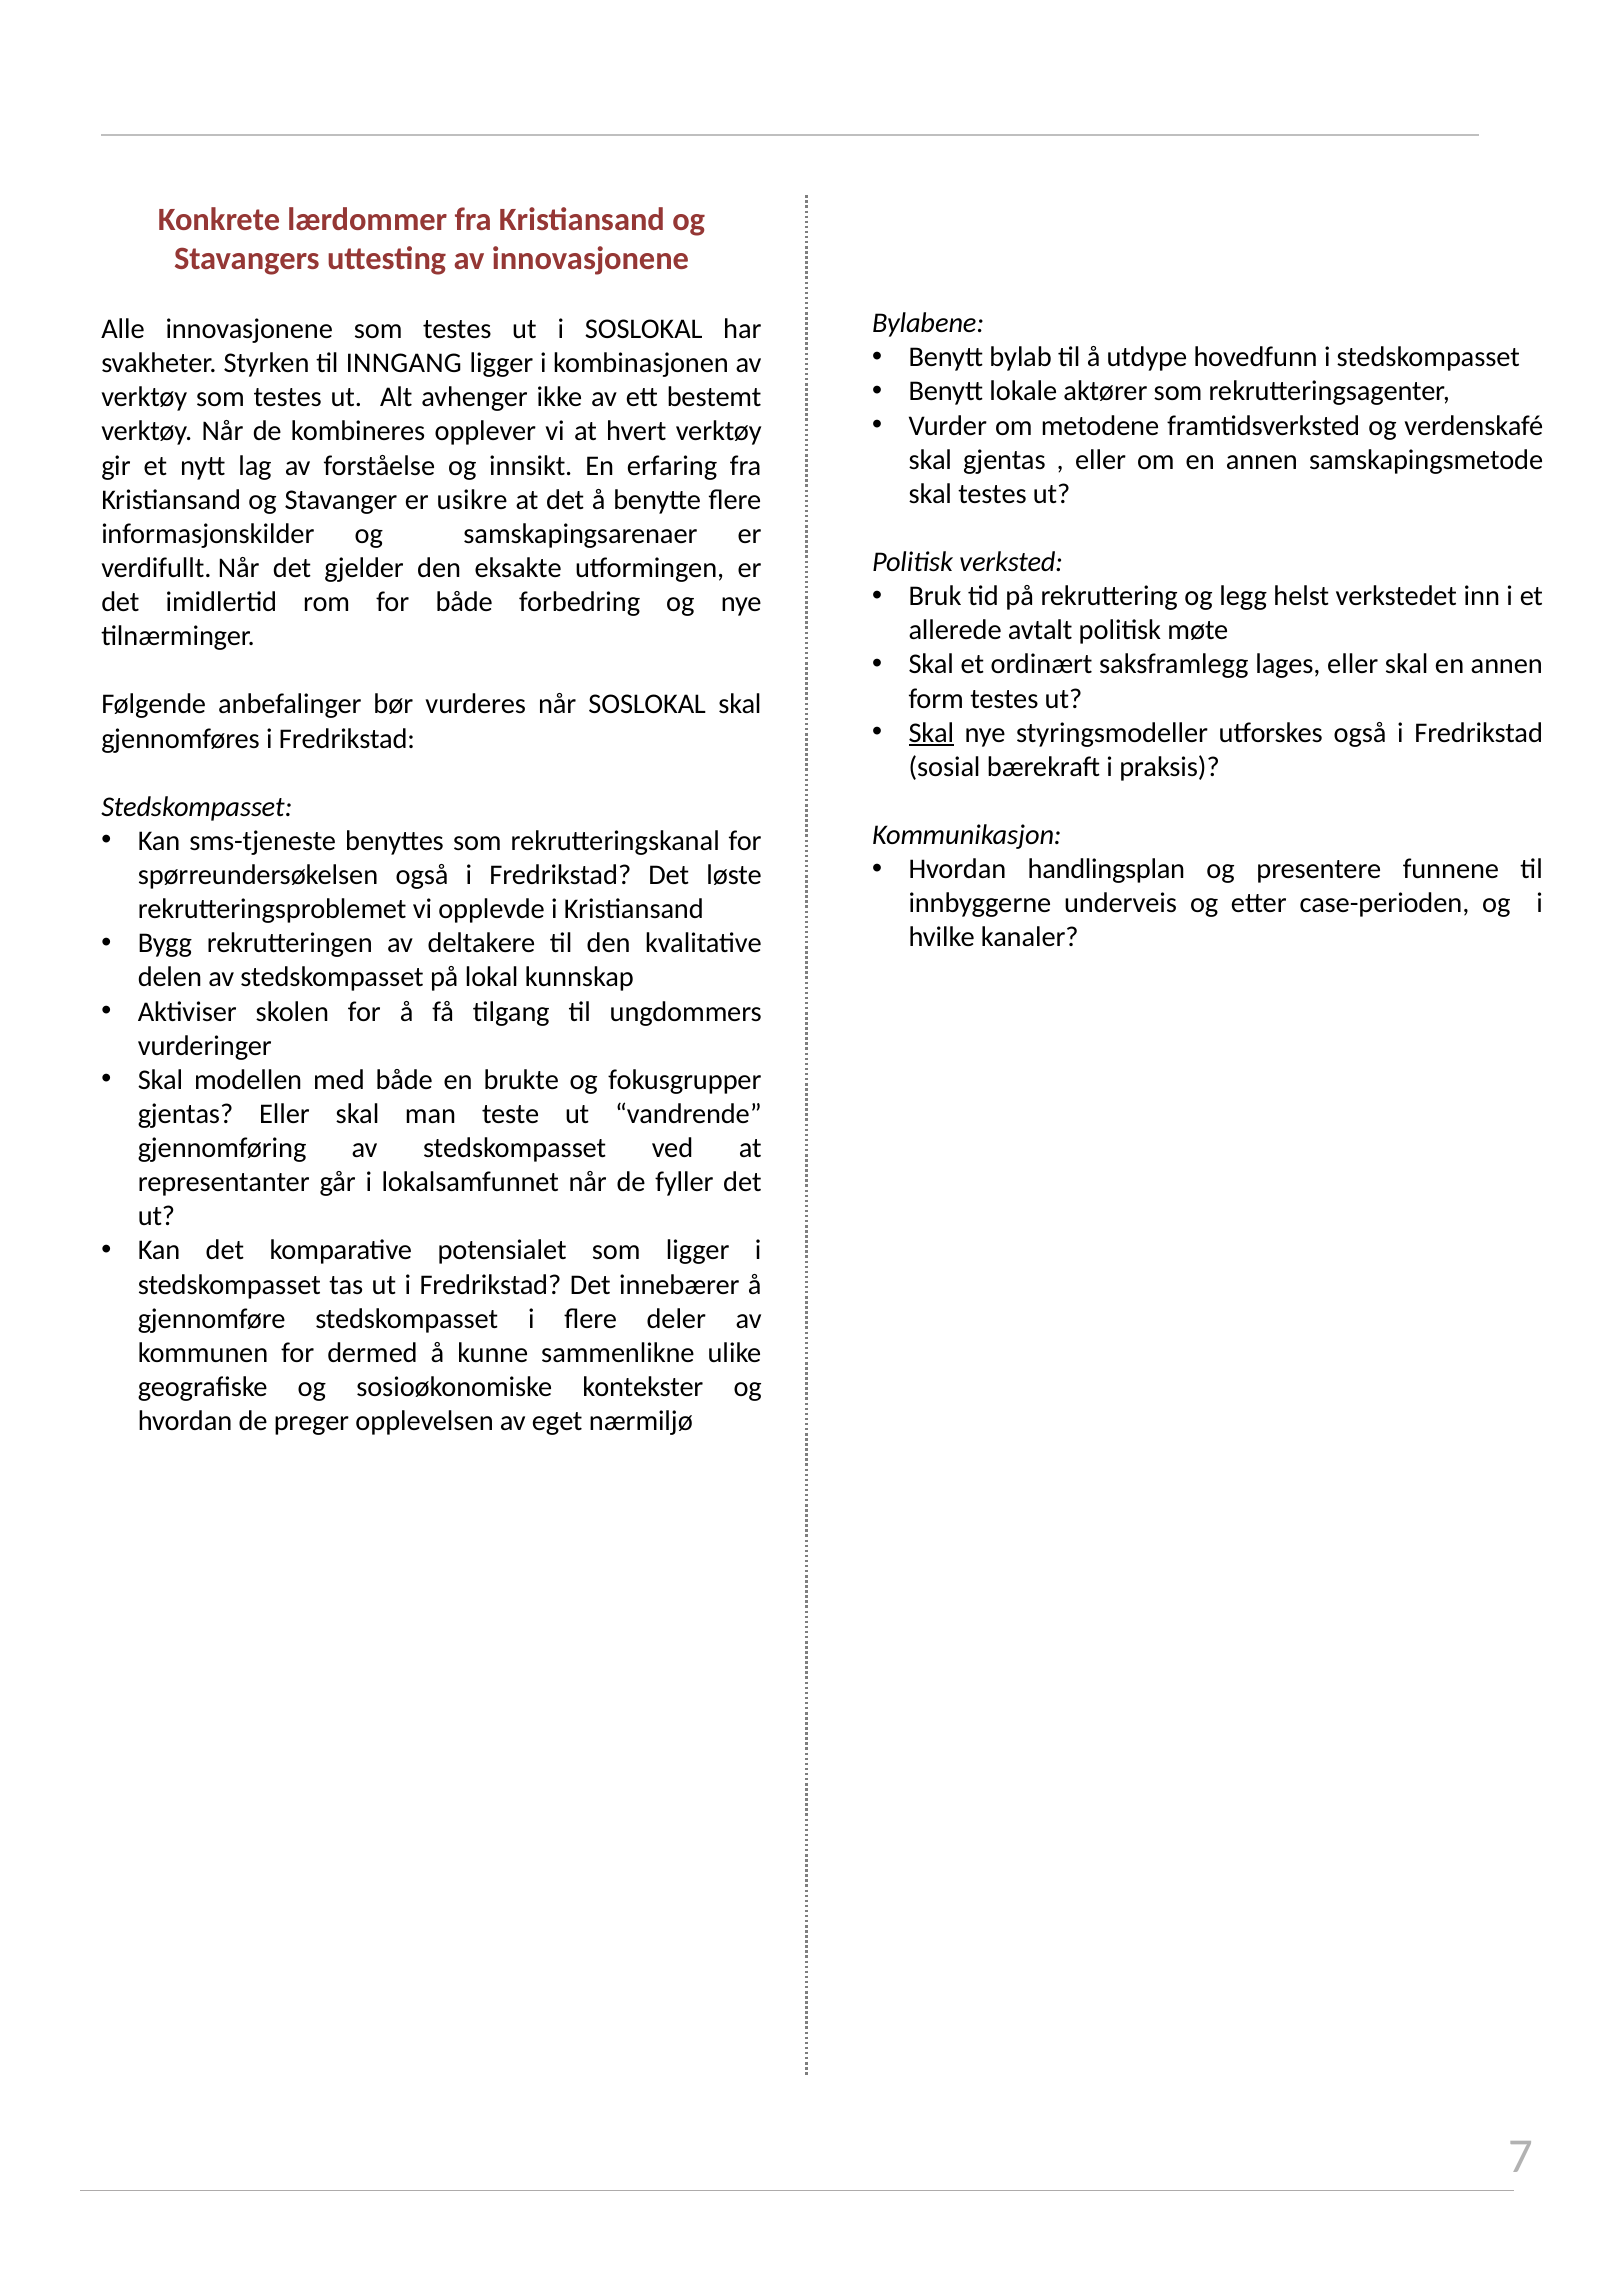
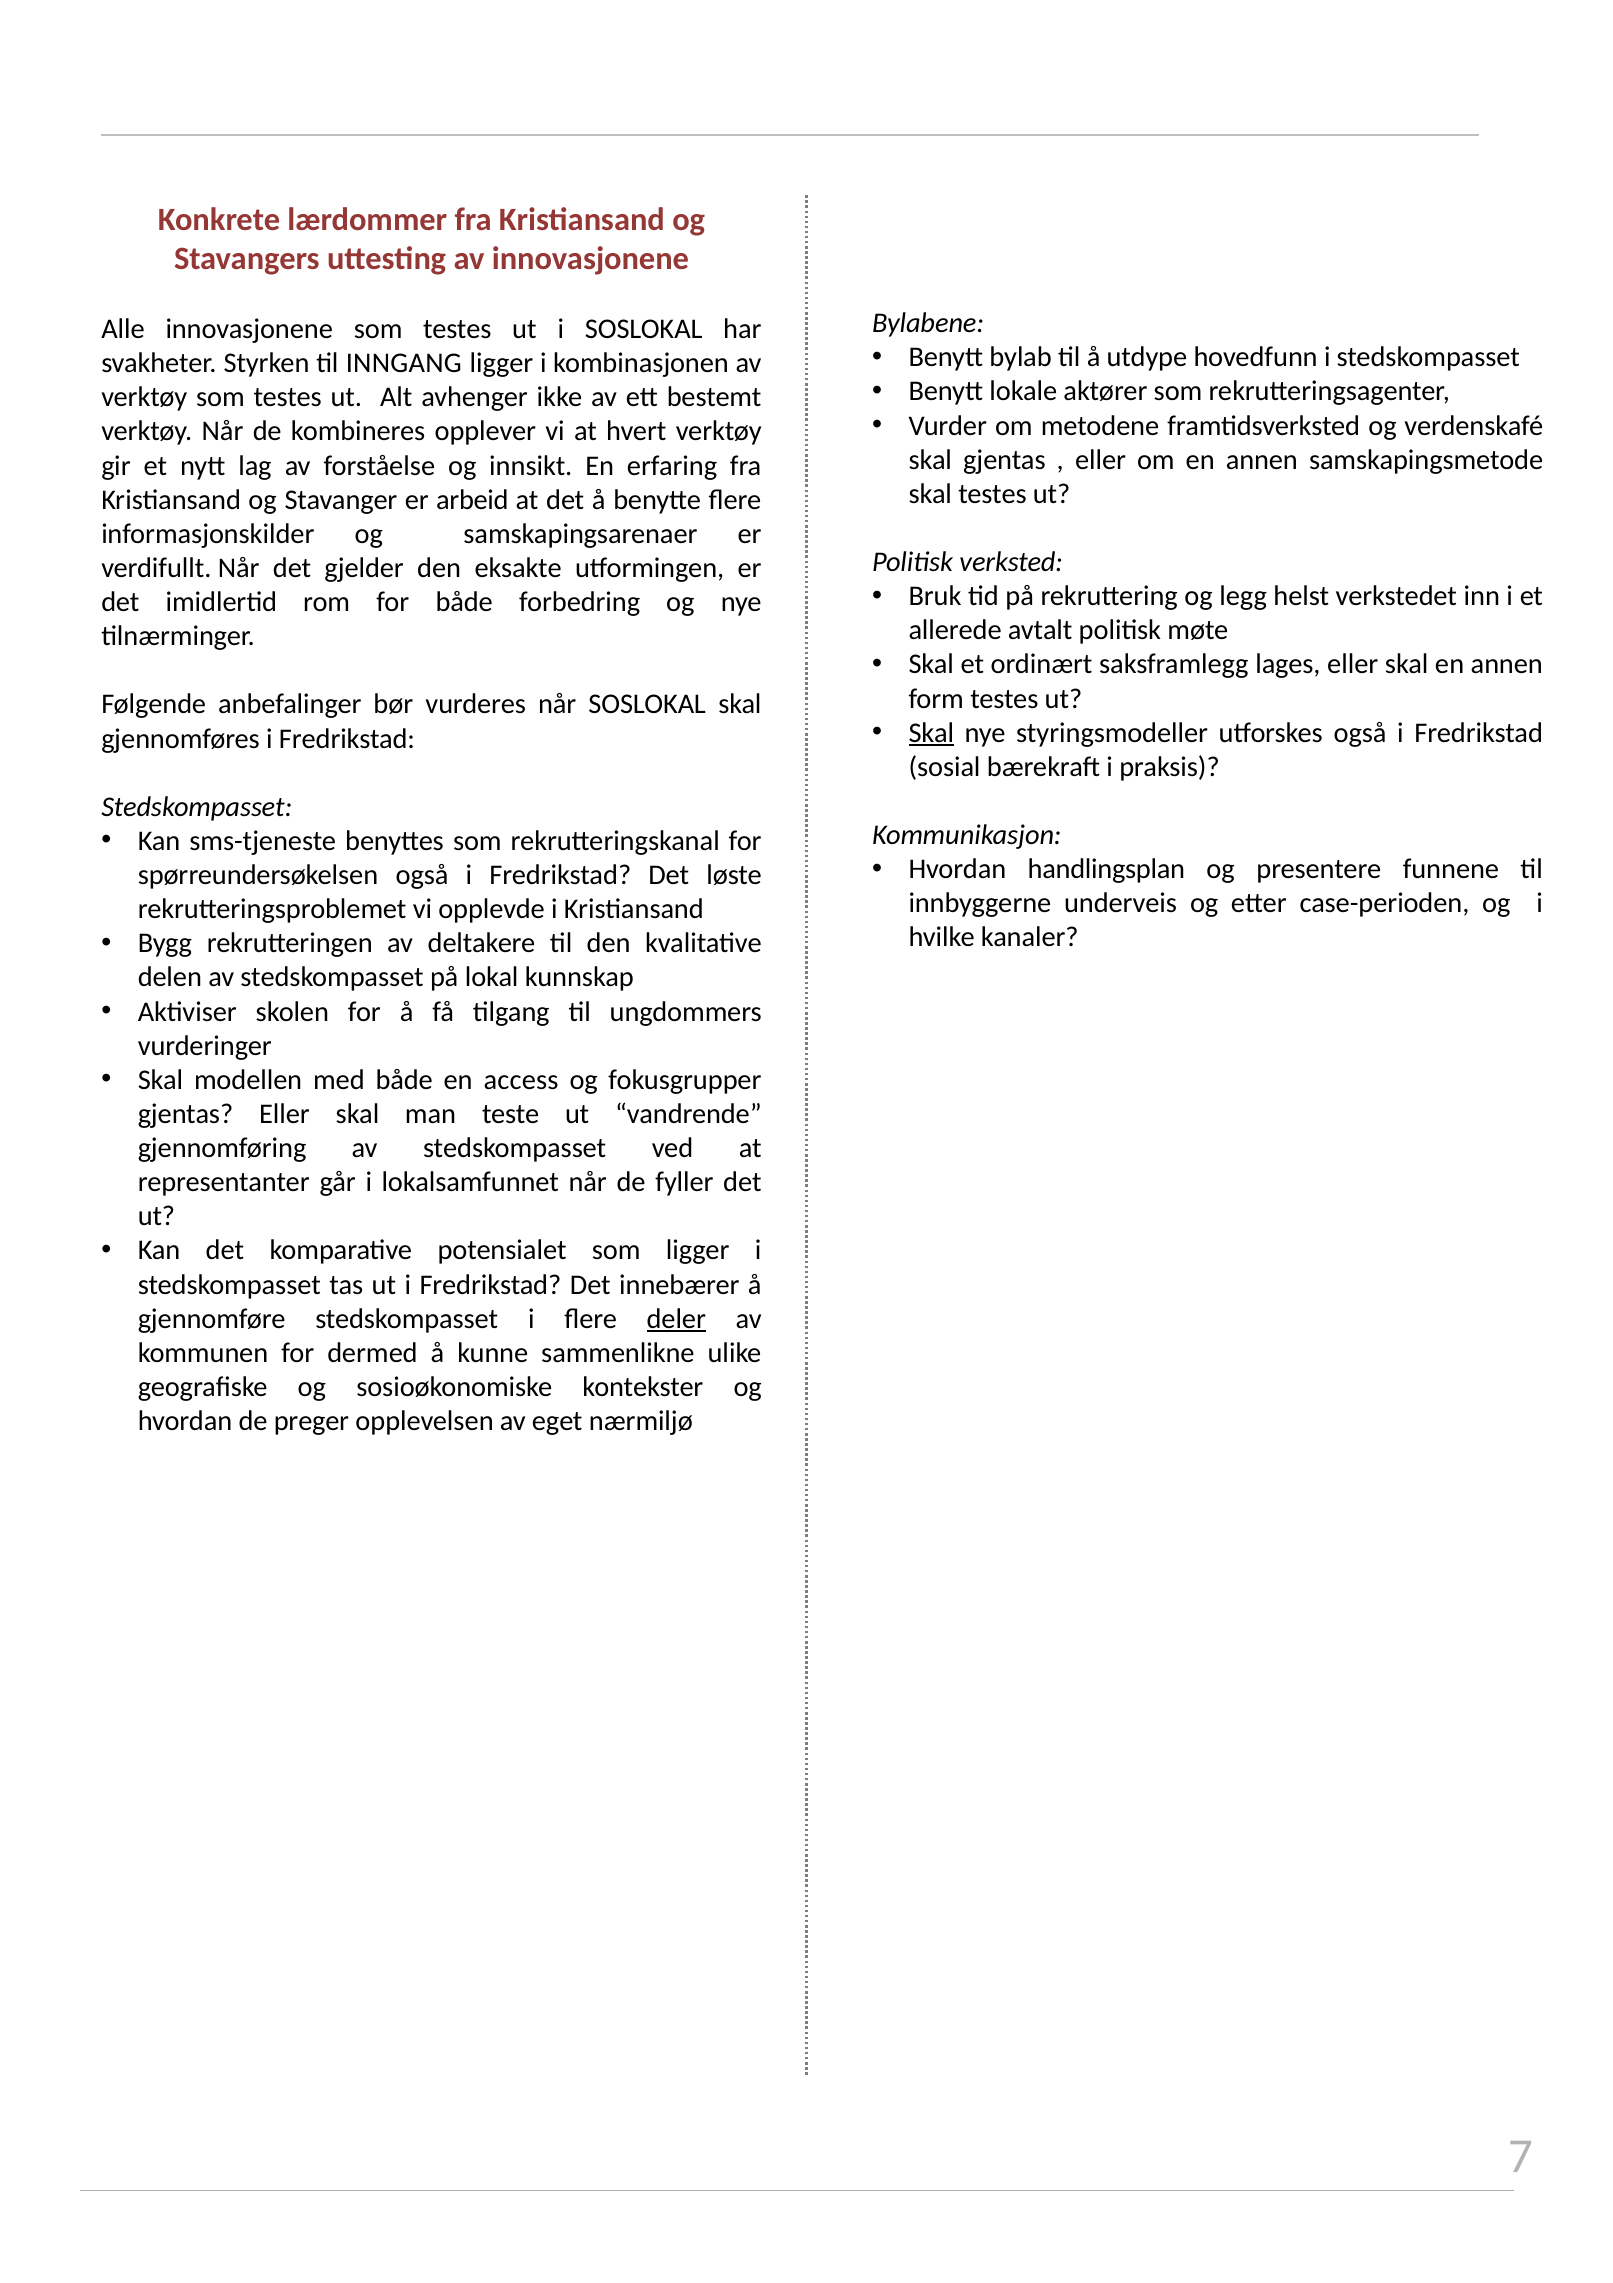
usikre: usikre -> arbeid (472, 500)
brukte: brukte -> access (521, 1080)
deler underline: none -> present (676, 1319)
